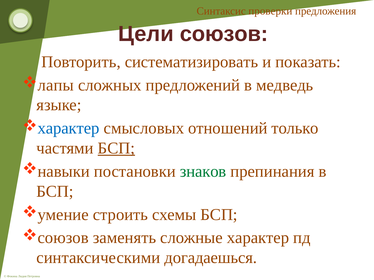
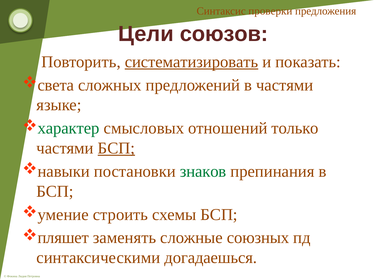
систематизировать underline: none -> present (191, 62)
лапы: лапы -> света (56, 85)
в медведь: медведь -> частями (285, 85)
характер colour: blue -> green (69, 128)
союзов: союзов -> пляшет (63, 238)
сложные характер: характер -> союзных (258, 238)
